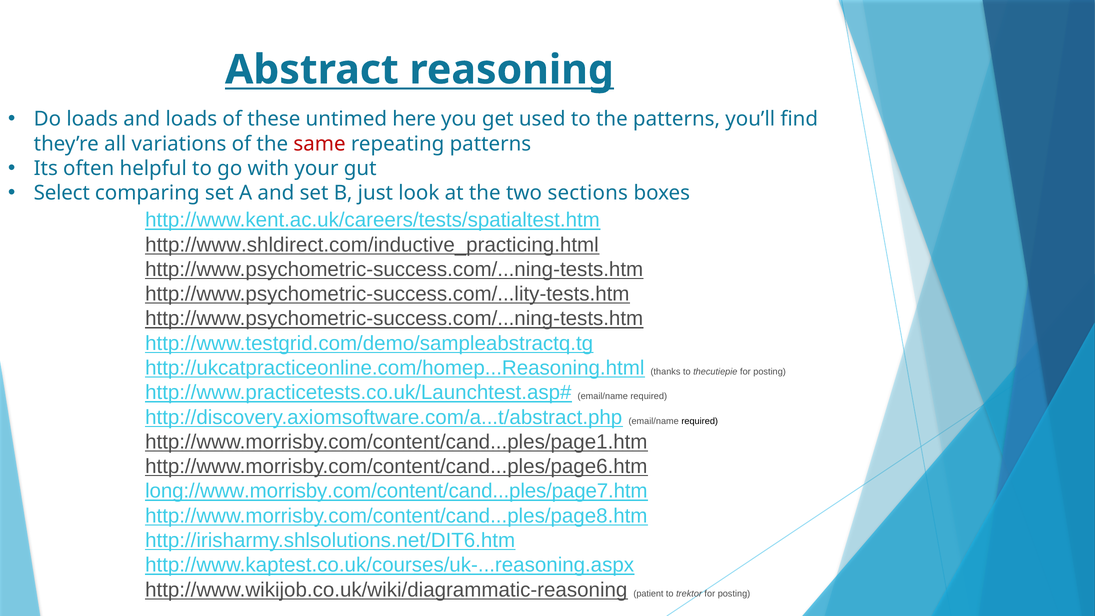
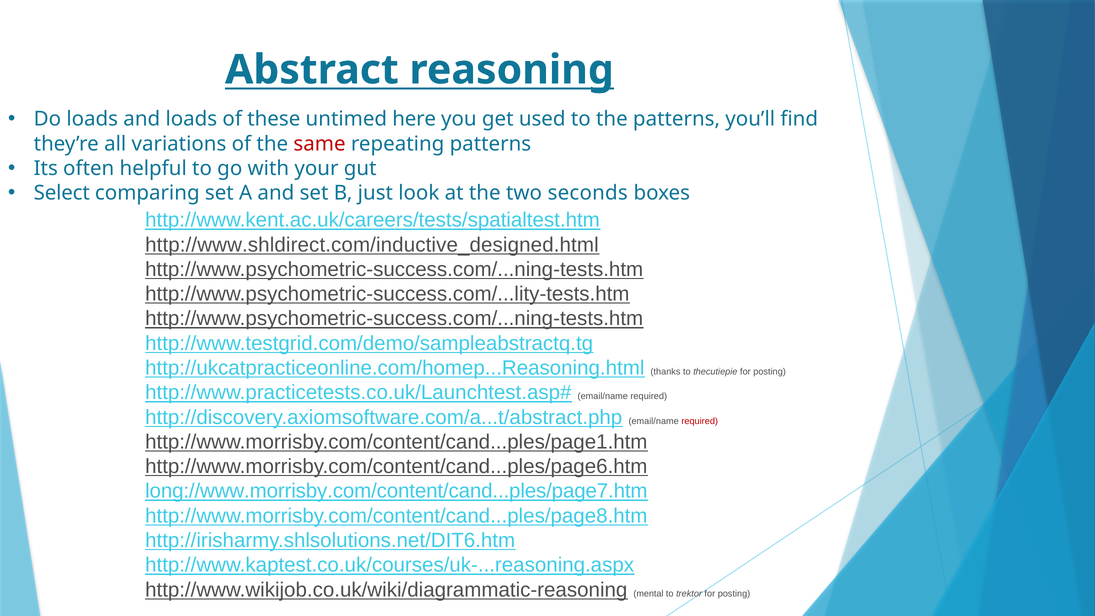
sections: sections -> seconds (588, 193)
http://www.shldirect.com/inductive_practicing.html: http://www.shldirect.com/inductive_practicing.html -> http://www.shldirect.com/inductive_designed.html (372, 245)
required colour: black -> red (700, 421)
patient: patient -> mental (648, 593)
